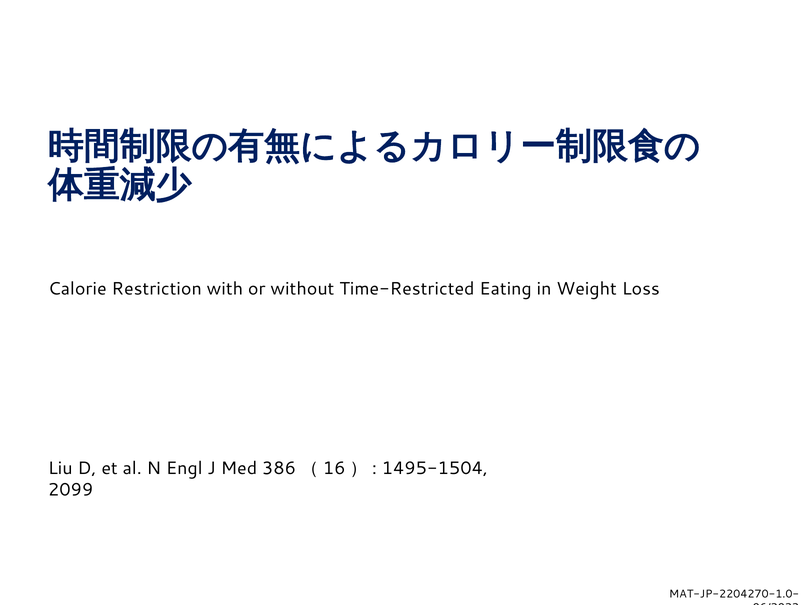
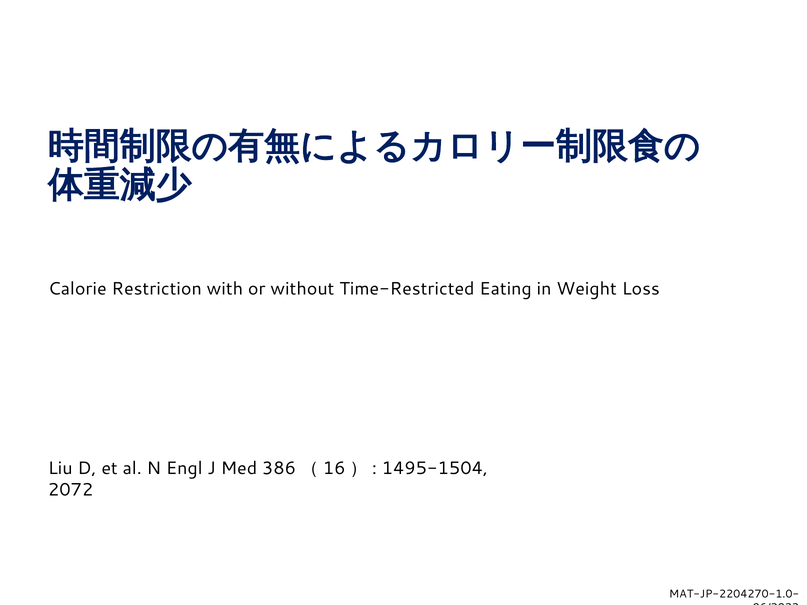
2099: 2099 -> 2072 (71, 490)
